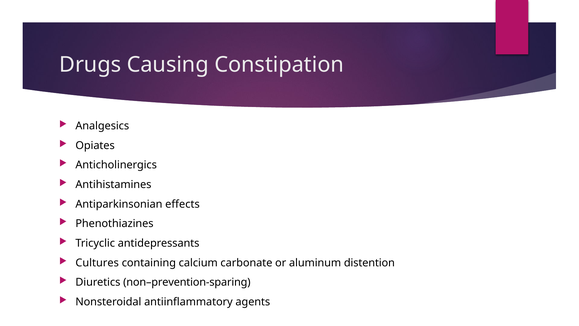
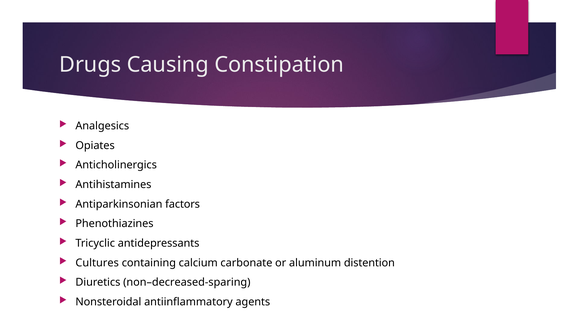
effects: effects -> factors (183, 204)
non–prevention-sparing: non–prevention-sparing -> non–decreased-sparing (187, 282)
